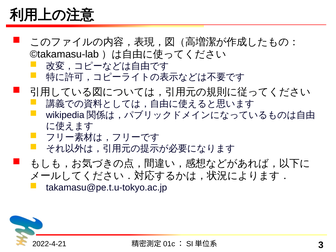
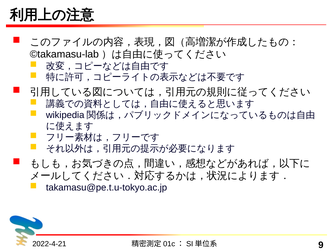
3: 3 -> 9 (321, 245)
